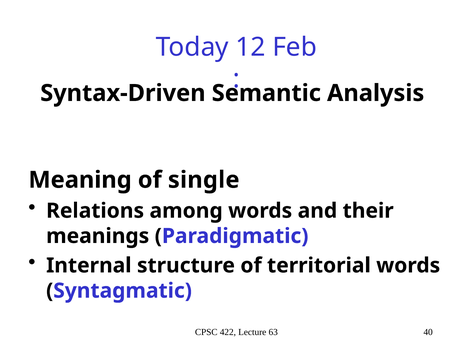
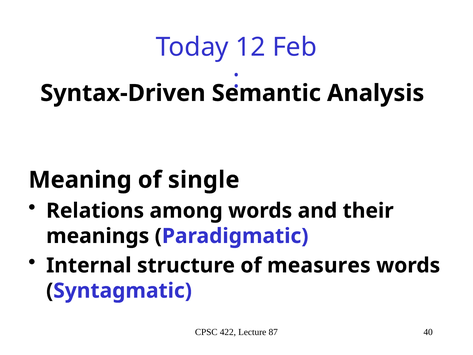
territorial: territorial -> measures (319, 265)
63: 63 -> 87 (273, 332)
